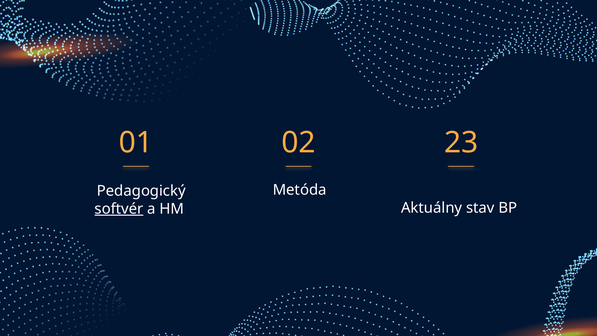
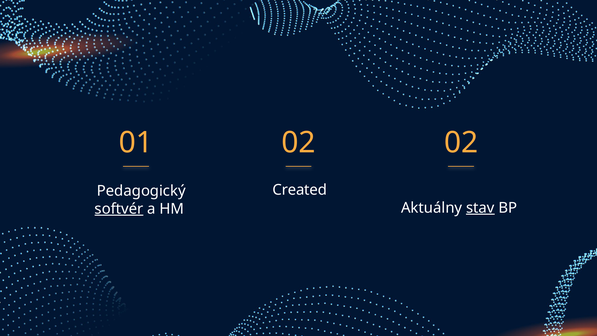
02 23: 23 -> 02 (461, 143)
Metóda: Metóda -> Created (300, 190)
stav underline: none -> present (480, 208)
